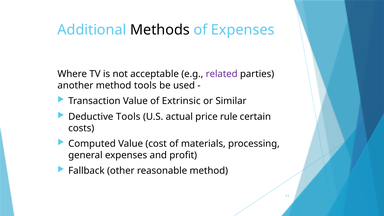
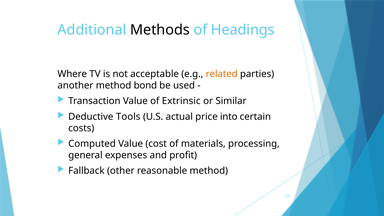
of Expenses: Expenses -> Headings (243, 30)
related colour: purple -> orange (222, 74)
method tools: tools -> bond (145, 86)
rule: rule -> into (229, 117)
